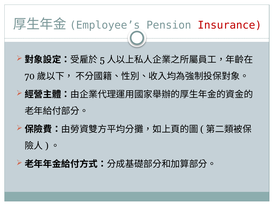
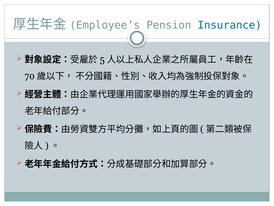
Insurance colour: red -> blue (230, 25)
